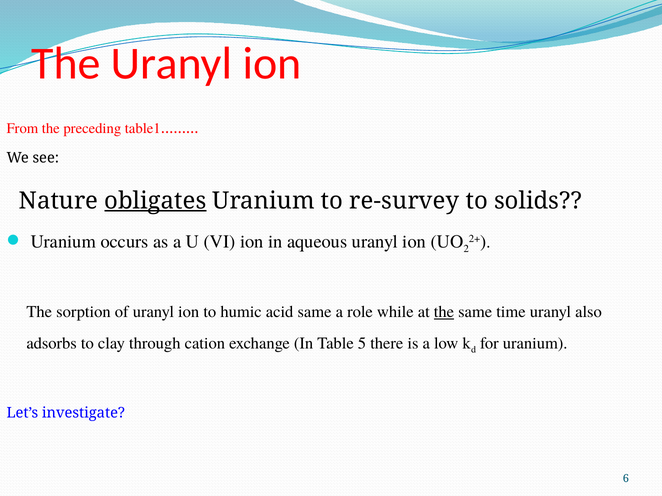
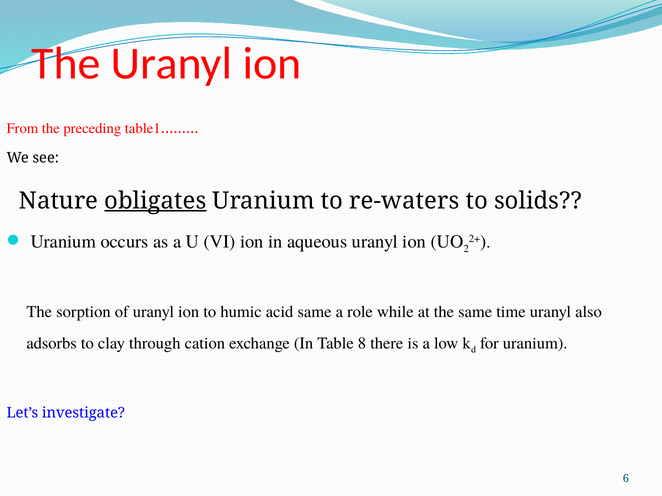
re-survey: re-survey -> re-waters (404, 201)
the underline: present -> none (444, 312)
5: 5 -> 8 (362, 343)
